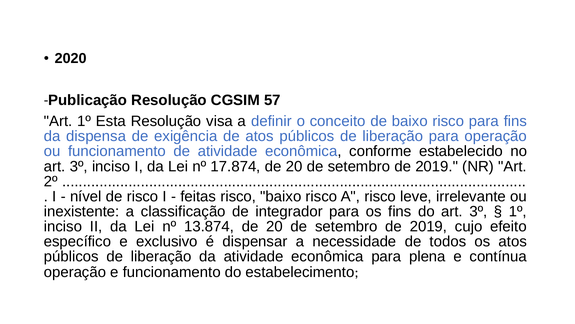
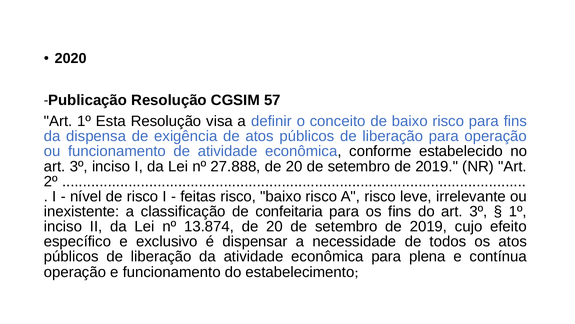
17.874: 17.874 -> 27.888 (236, 166)
integrador: integrador -> confeitaria (289, 211)
